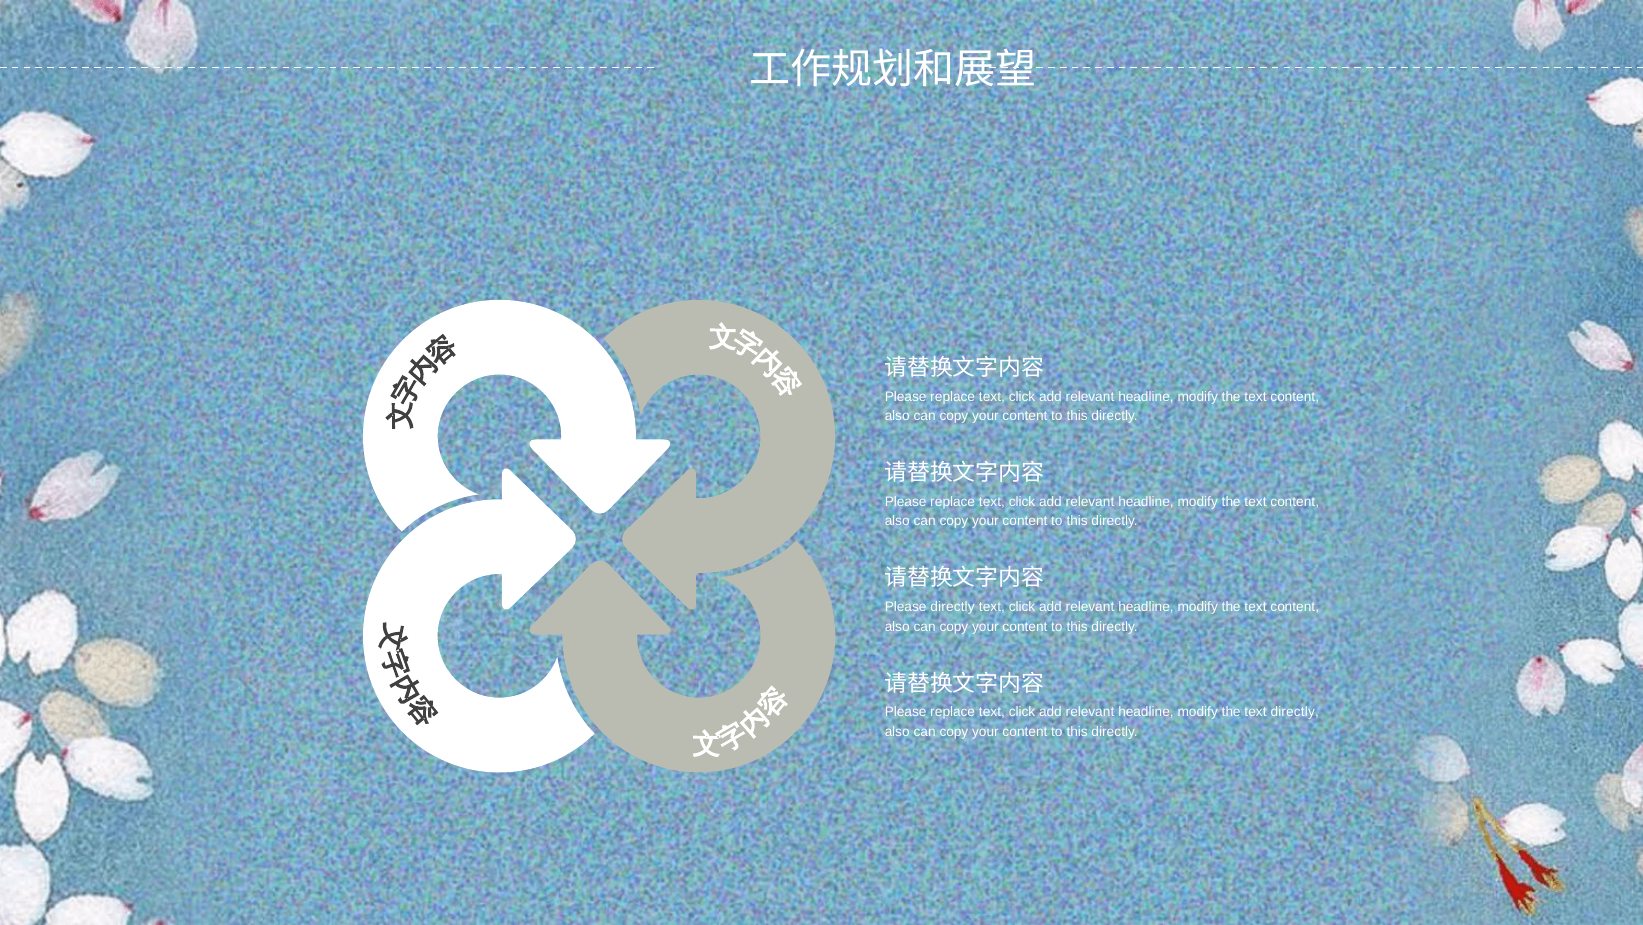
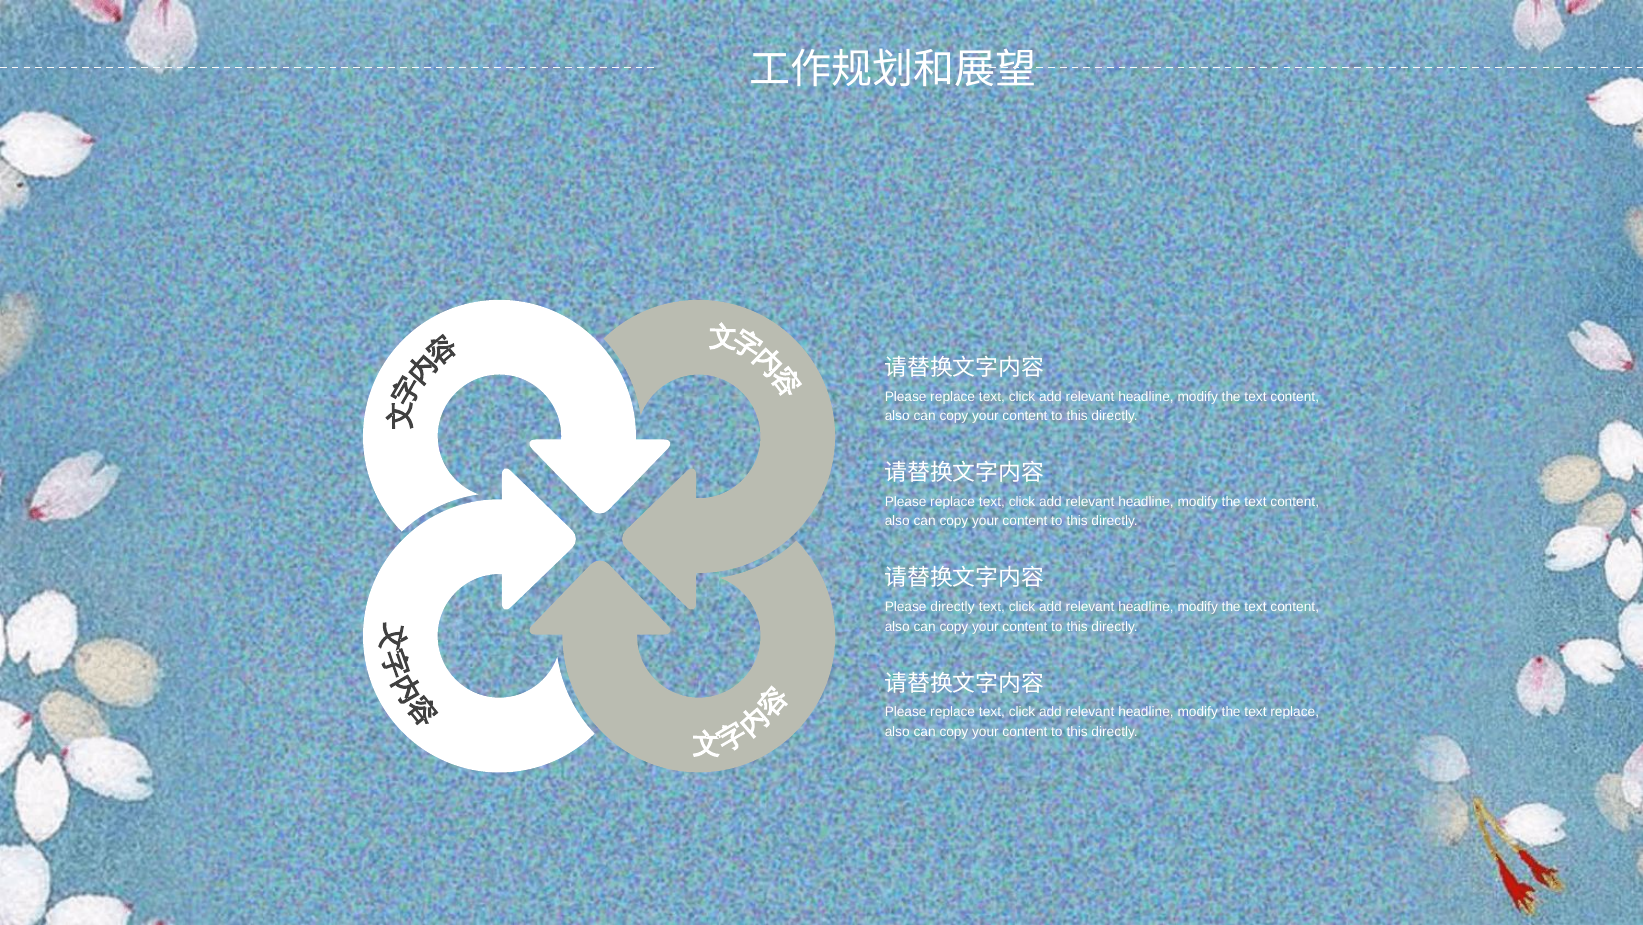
text directly: directly -> replace (1295, 712)
